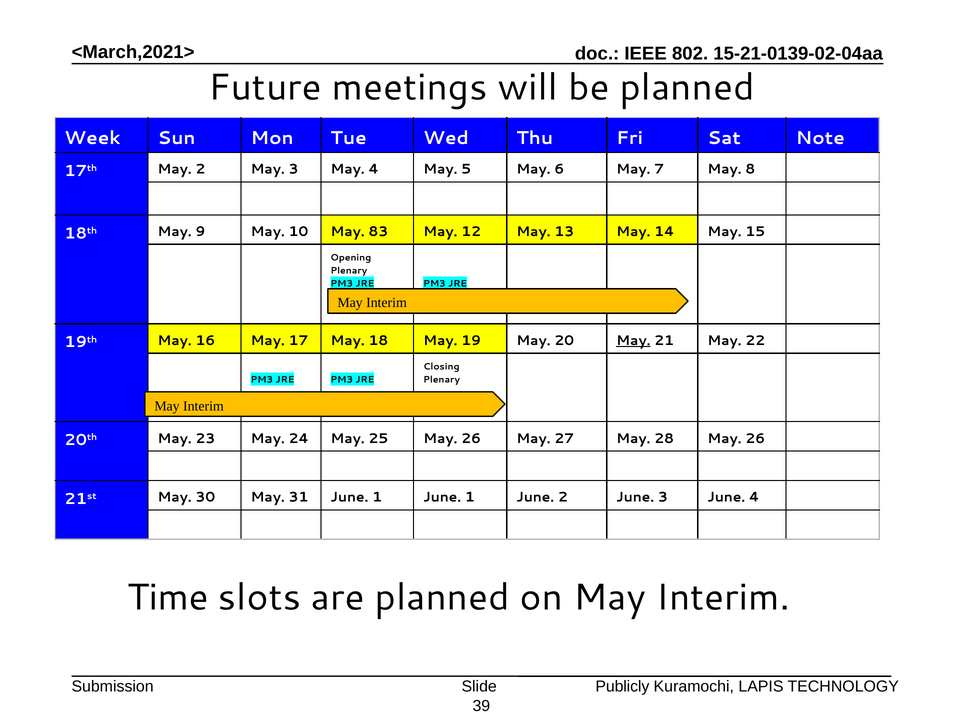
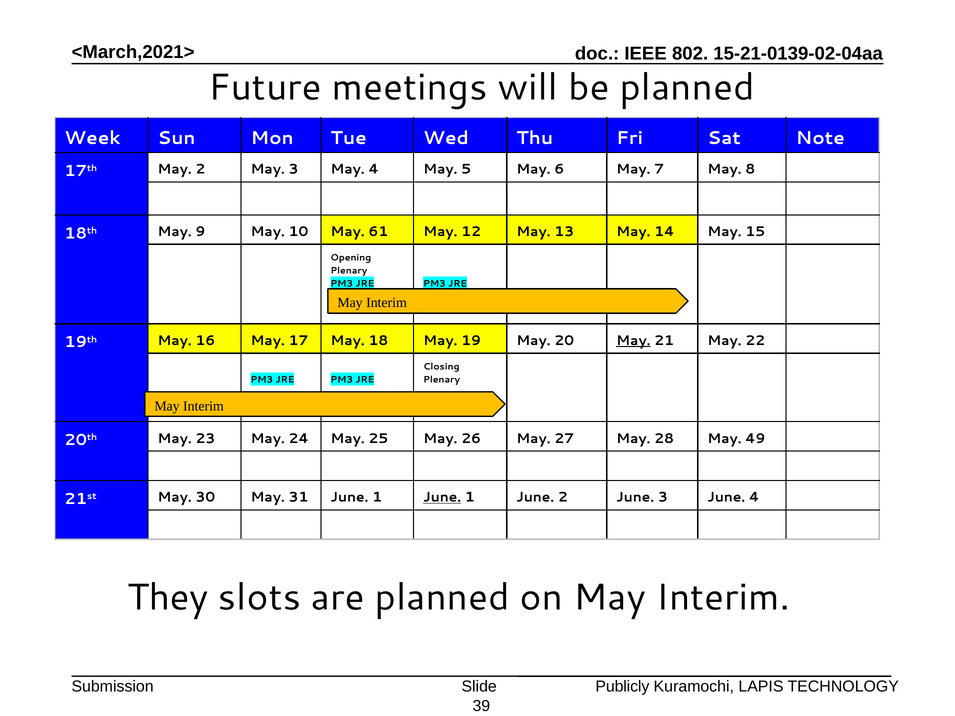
83: 83 -> 61 (378, 232)
28 May 26: 26 -> 49 (755, 439)
June underline: none -> present (442, 497)
Time: Time -> They (168, 598)
